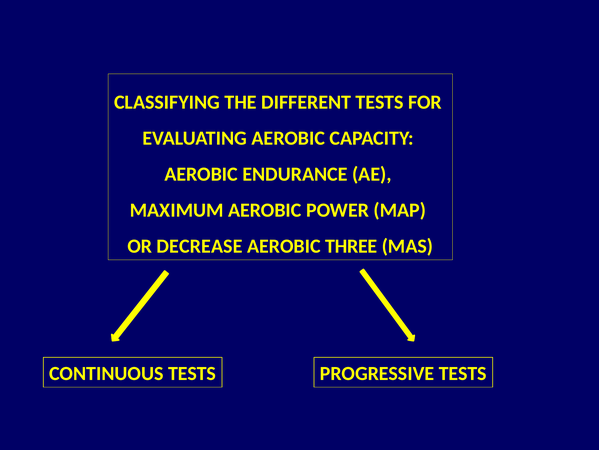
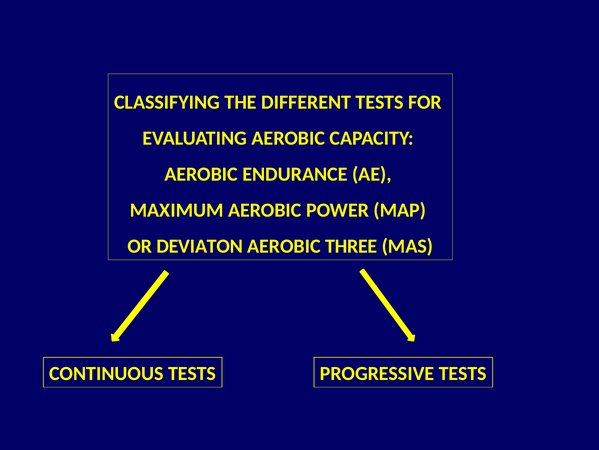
DECREASE: DECREASE -> DEVIATON (200, 246)
